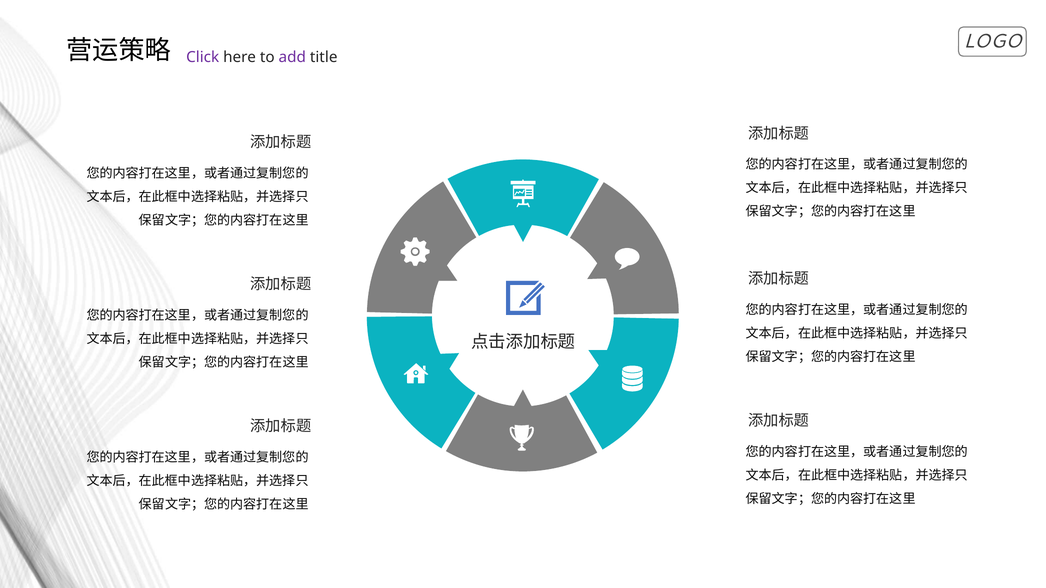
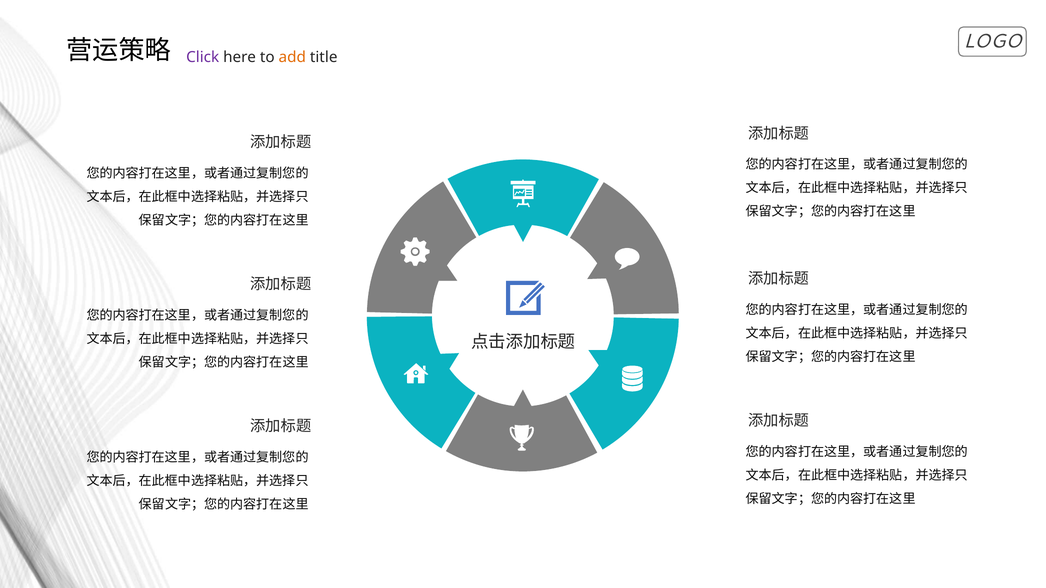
add colour: purple -> orange (292, 57)
